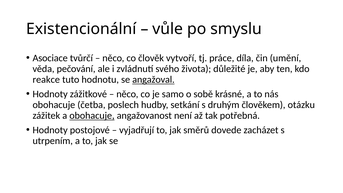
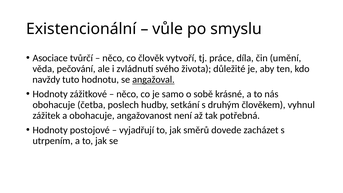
reakce: reakce -> navždy (46, 80)
otázku: otázku -> vyhnul (301, 105)
obohacuje underline: present -> none (92, 116)
